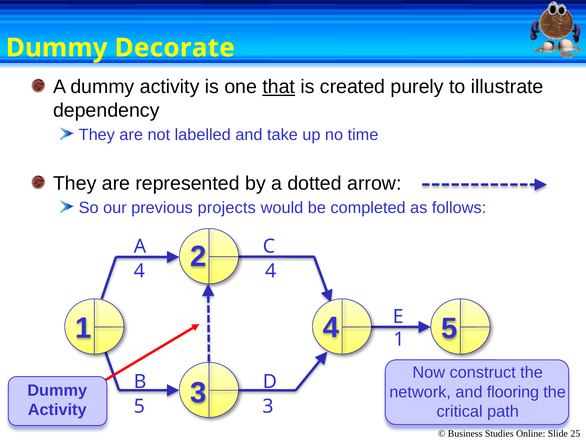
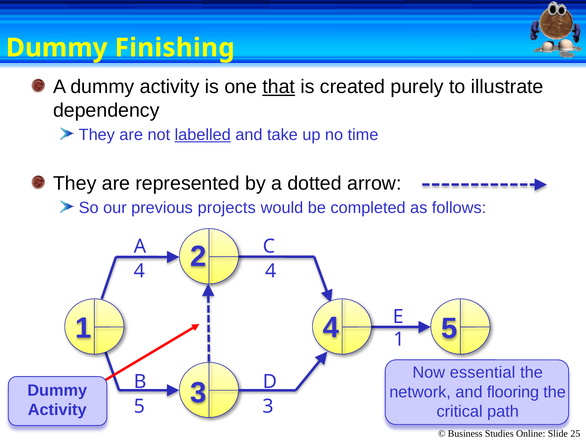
Decorate: Decorate -> Finishing (175, 48)
labelled underline: none -> present (203, 135)
construct: construct -> essential (483, 372)
